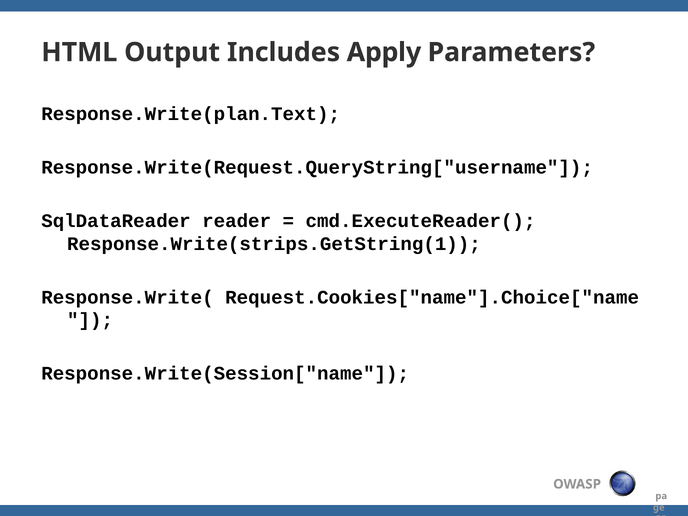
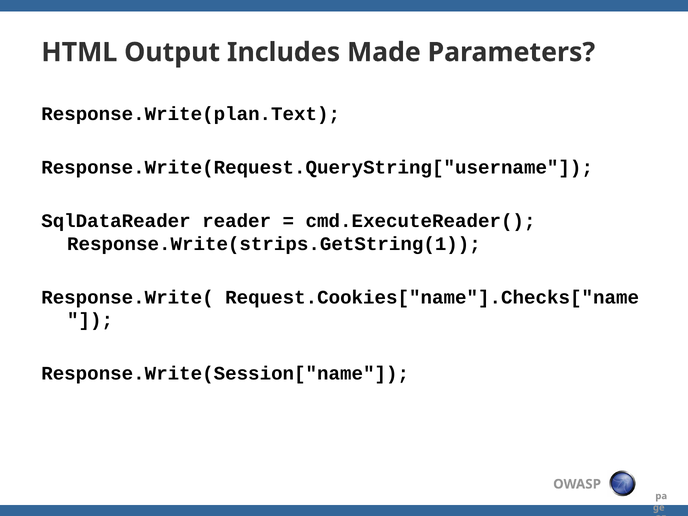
Apply: Apply -> Made (384, 52)
Request.Cookies["name"].Choice["name: Request.Cookies["name"].Choice["name -> Request.Cookies["name"].Checks["name (432, 297)
